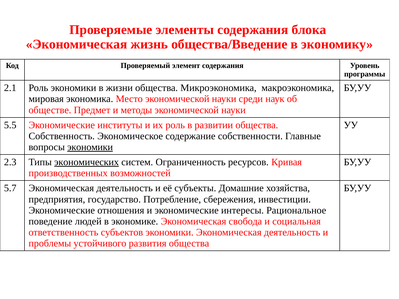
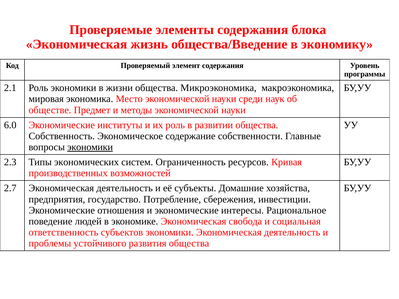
5.5: 5.5 -> 6.0 (10, 125)
экономических underline: present -> none (87, 162)
5.7: 5.7 -> 2.7 (10, 188)
